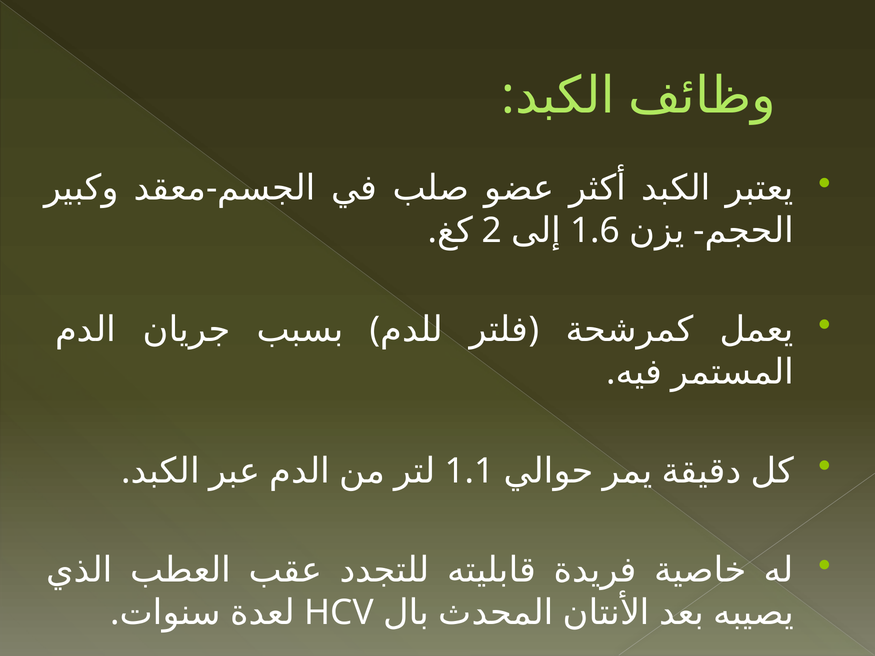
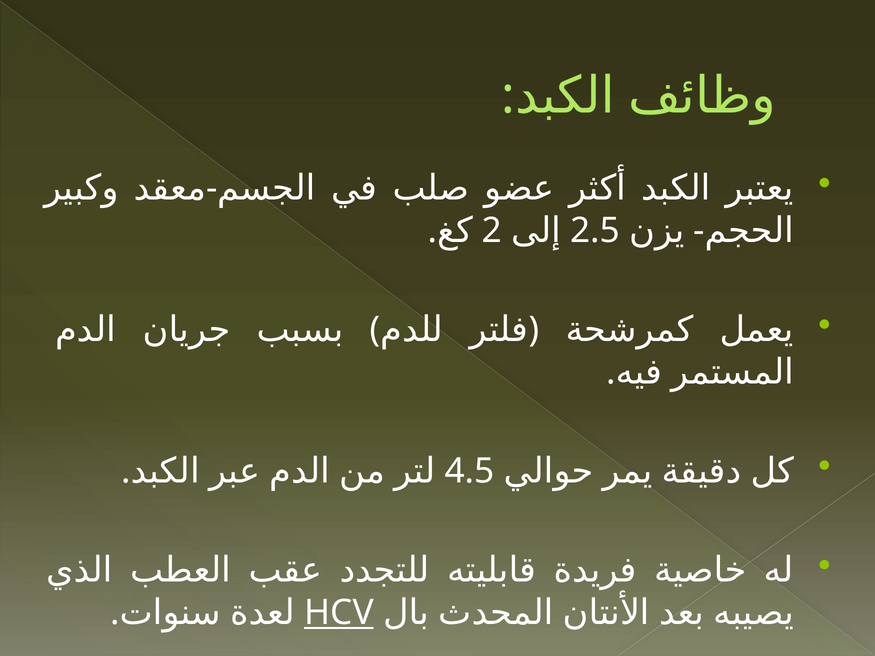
1.6: 1.6 -> 2.5 (595, 231)
1.1: 1.1 -> 4.5 (469, 471)
HCV underline: none -> present (339, 613)
